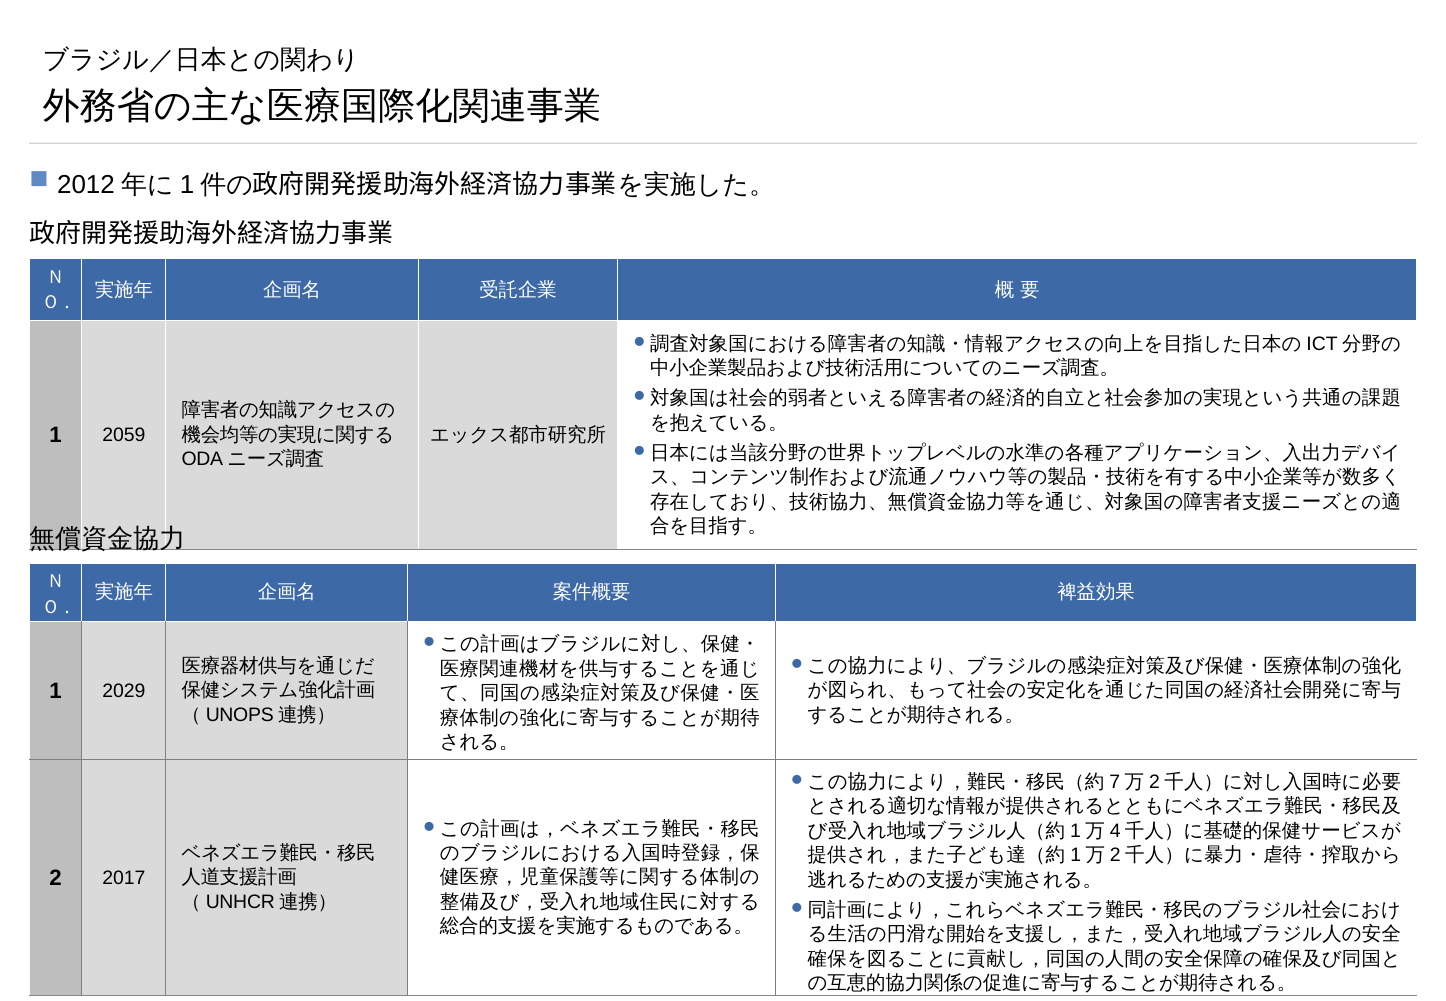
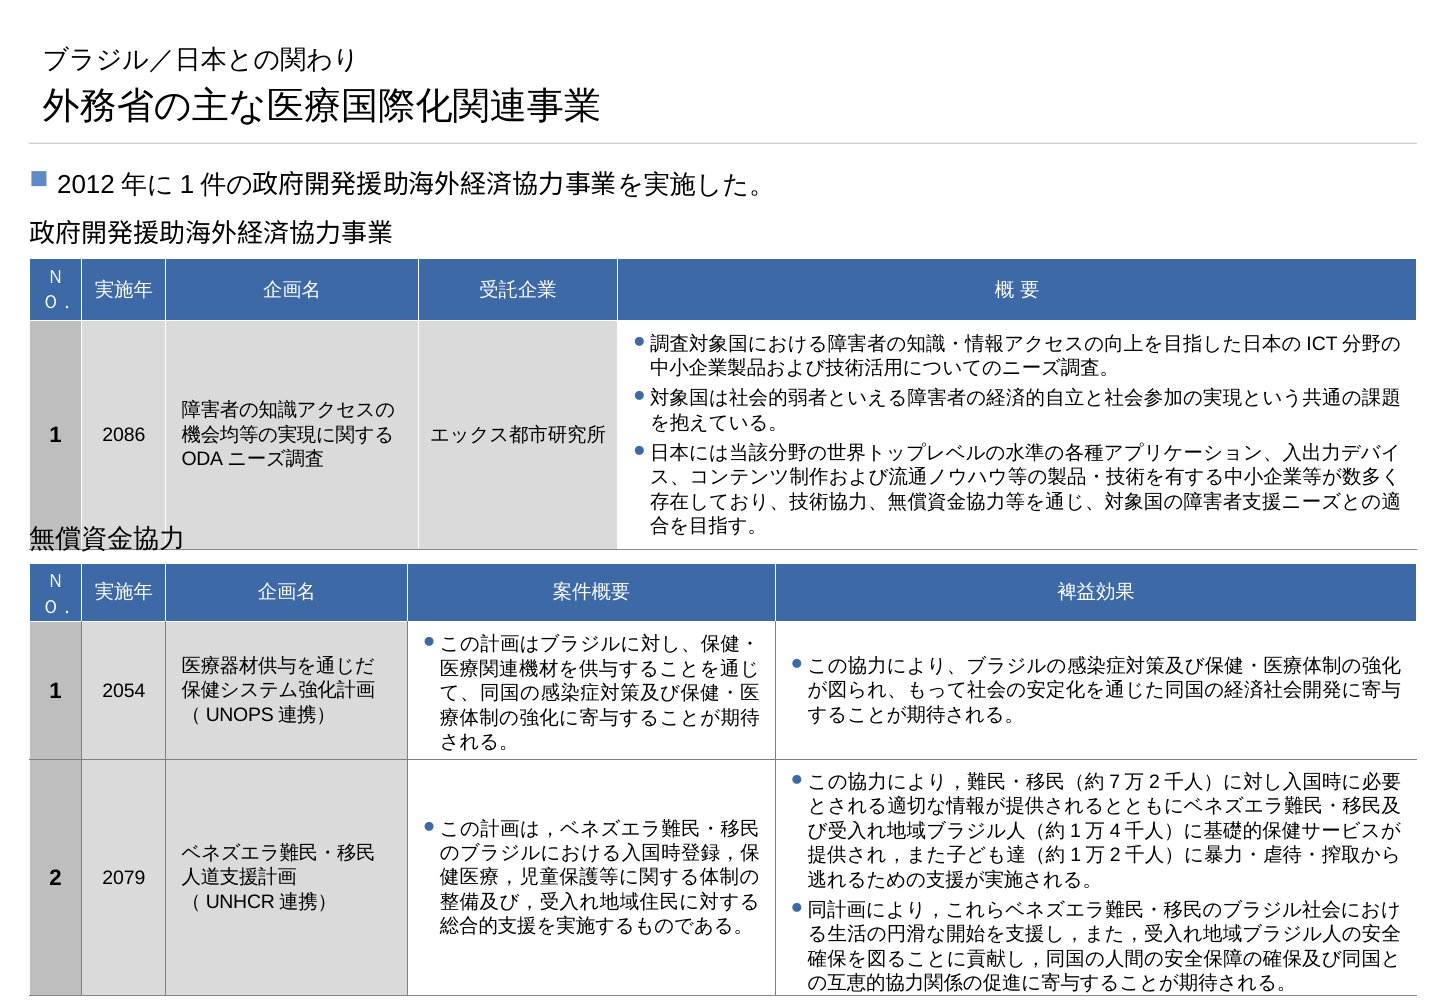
2059: 2059 -> 2086 (124, 435)
2029: 2029 -> 2054 (124, 691)
2017: 2017 -> 2079 (124, 878)
